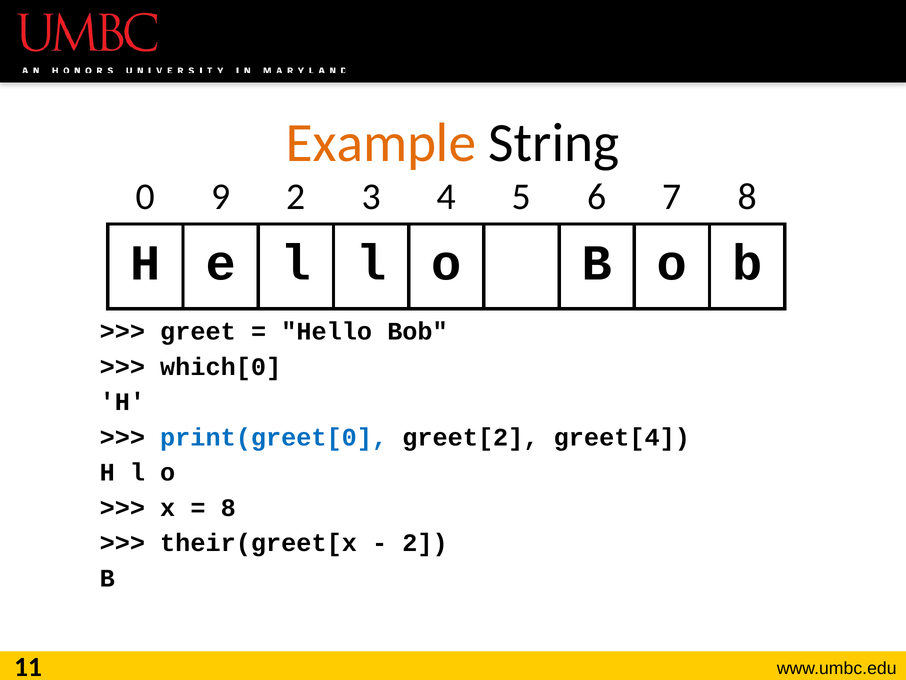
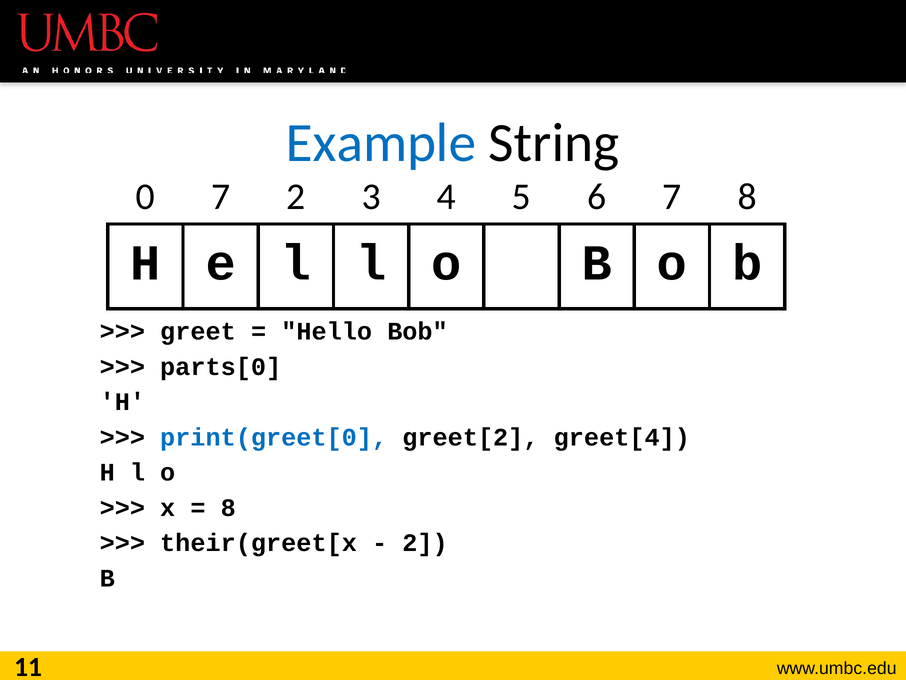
Example colour: orange -> blue (381, 143)
0 9: 9 -> 7 (221, 197)
which[0: which[0 -> parts[0 (221, 366)
